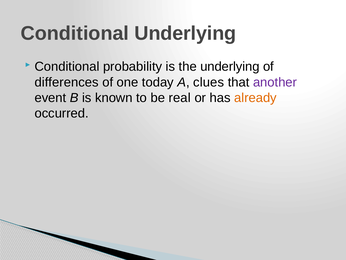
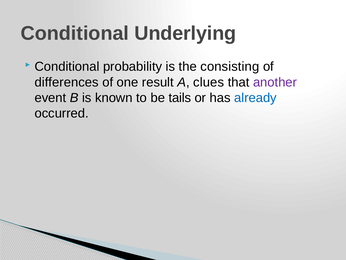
the underlying: underlying -> consisting (230, 66)
today: today -> result (158, 82)
real: real -> tails (180, 98)
already colour: orange -> blue (255, 98)
